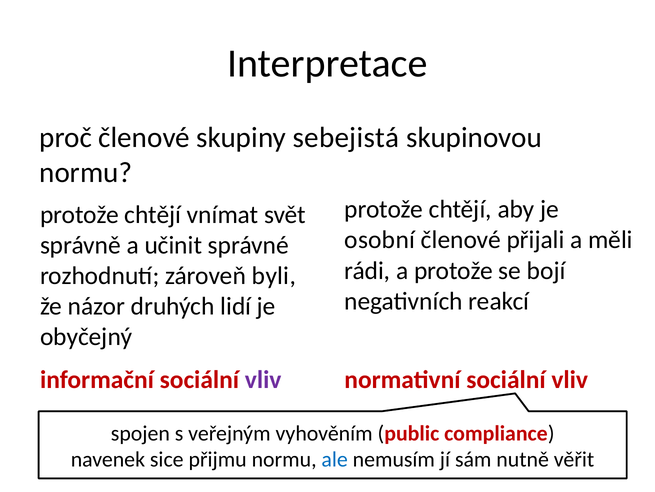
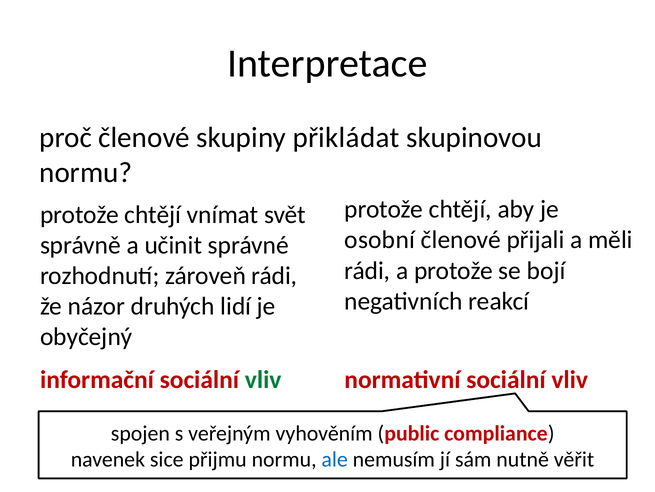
sebejistá: sebejistá -> přikládat (346, 137)
zároveň byli: byli -> rádi (274, 275)
vliv colour: purple -> green (263, 379)
